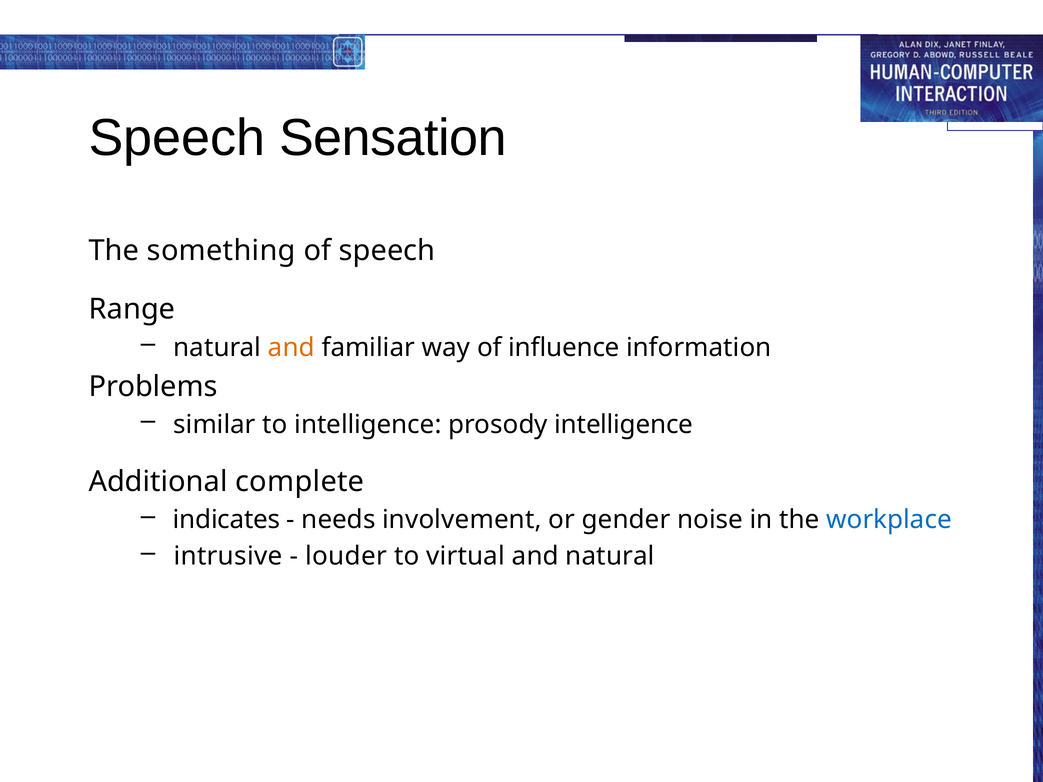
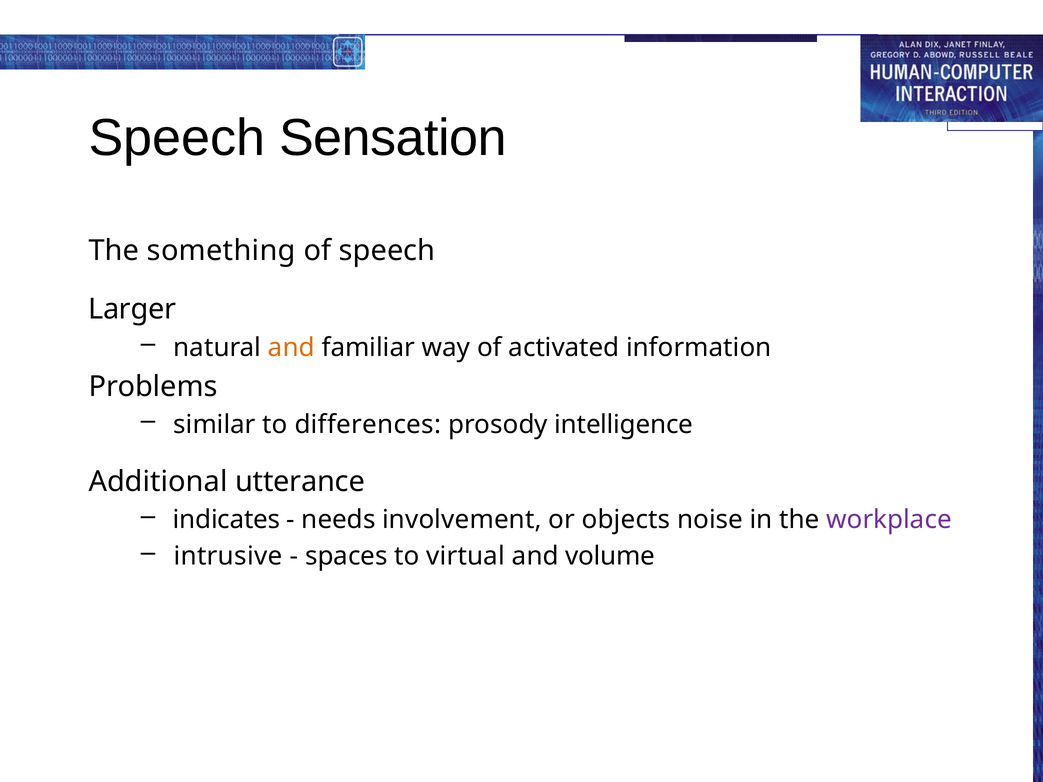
Range: Range -> Larger (132, 309)
influence: influence -> activated (564, 348)
to intelligence: intelligence -> differences (368, 425)
complete: complete -> utterance (300, 482)
gender: gender -> objects (626, 520)
workplace colour: blue -> purple (889, 520)
louder: louder -> spaces (346, 557)
and natural: natural -> volume (610, 557)
